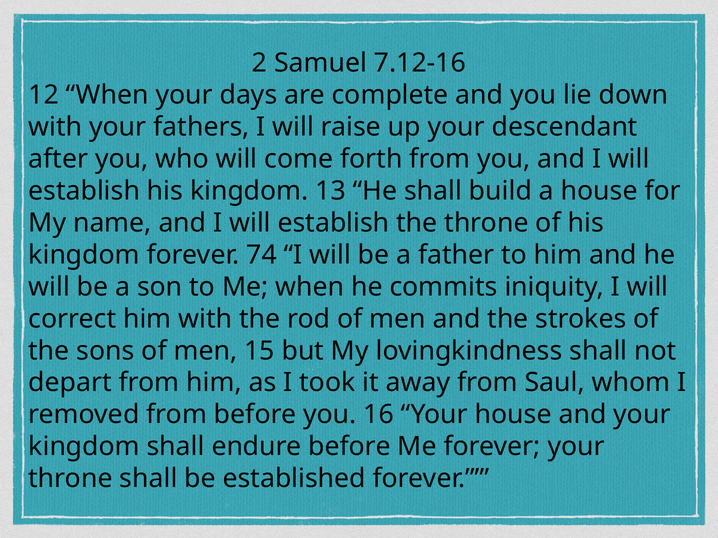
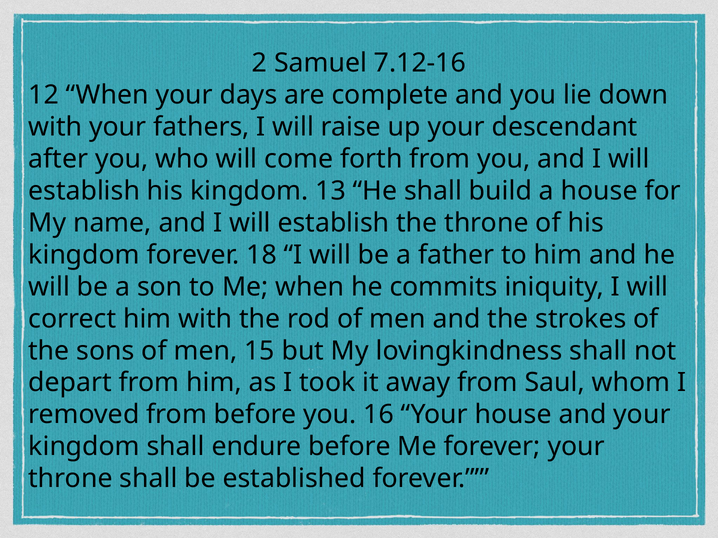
74: 74 -> 18 (262, 255)
